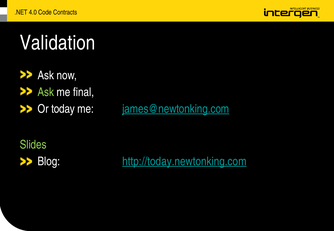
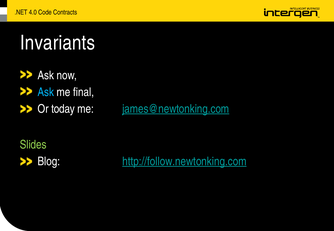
Validation: Validation -> Invariants (58, 43)
Ask colour: light green -> light blue (46, 92)
http://today.newtonking.com: http://today.newtonking.com -> http://follow.newtonking.com (184, 162)
